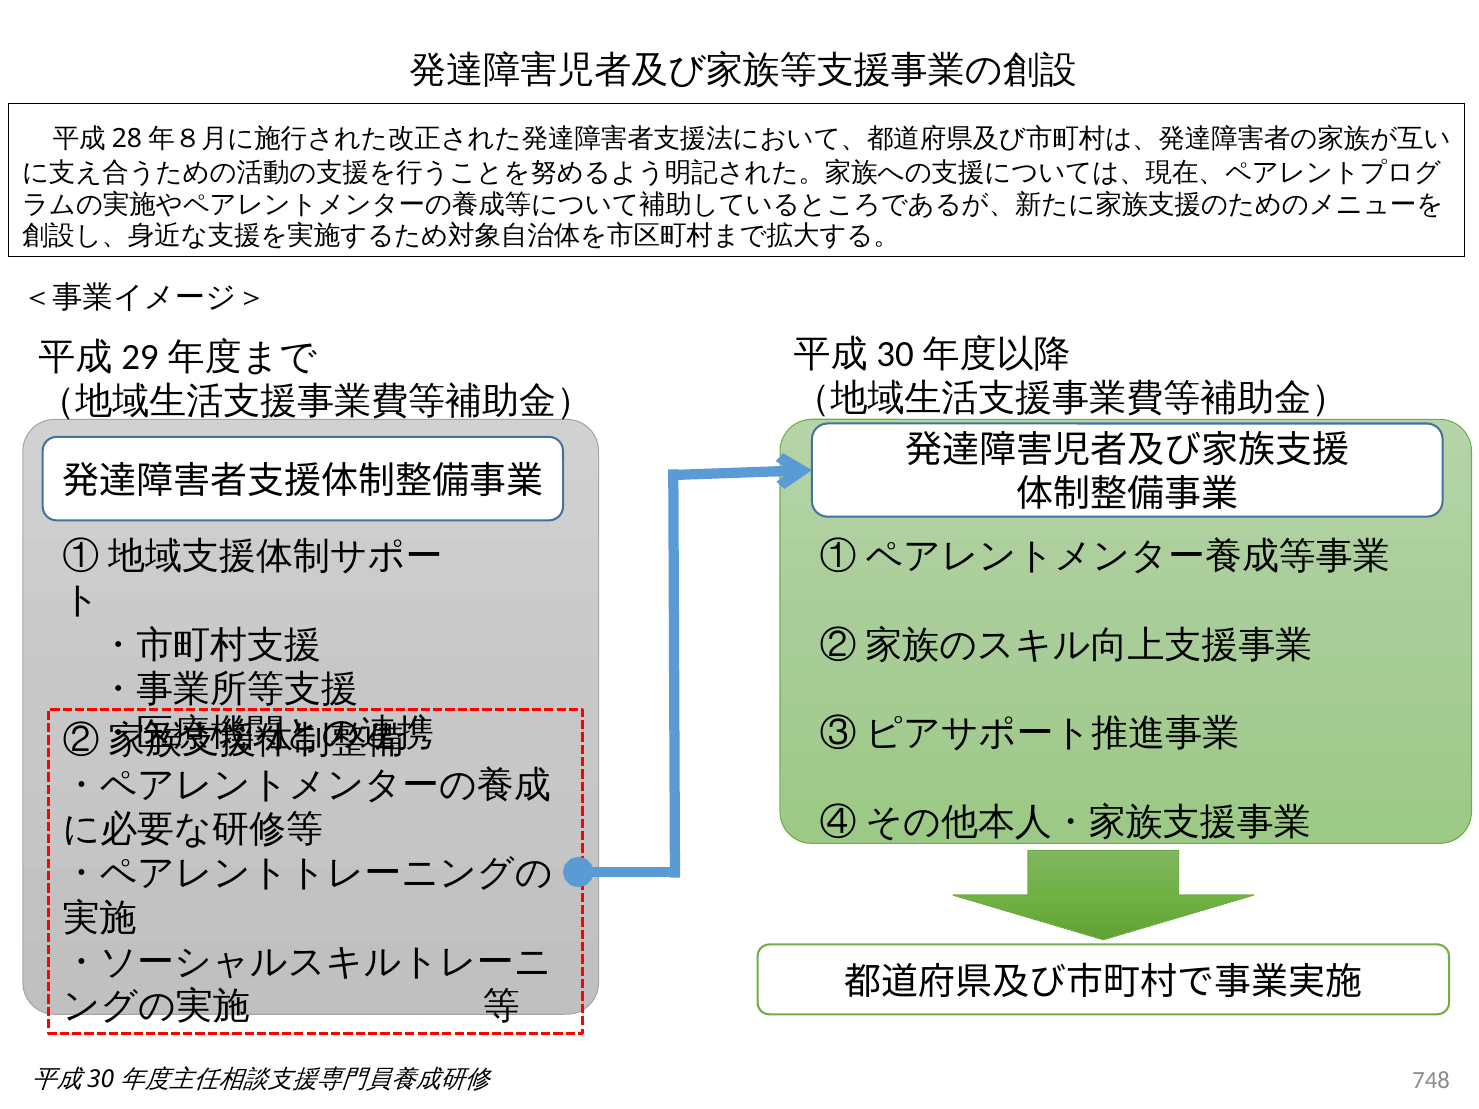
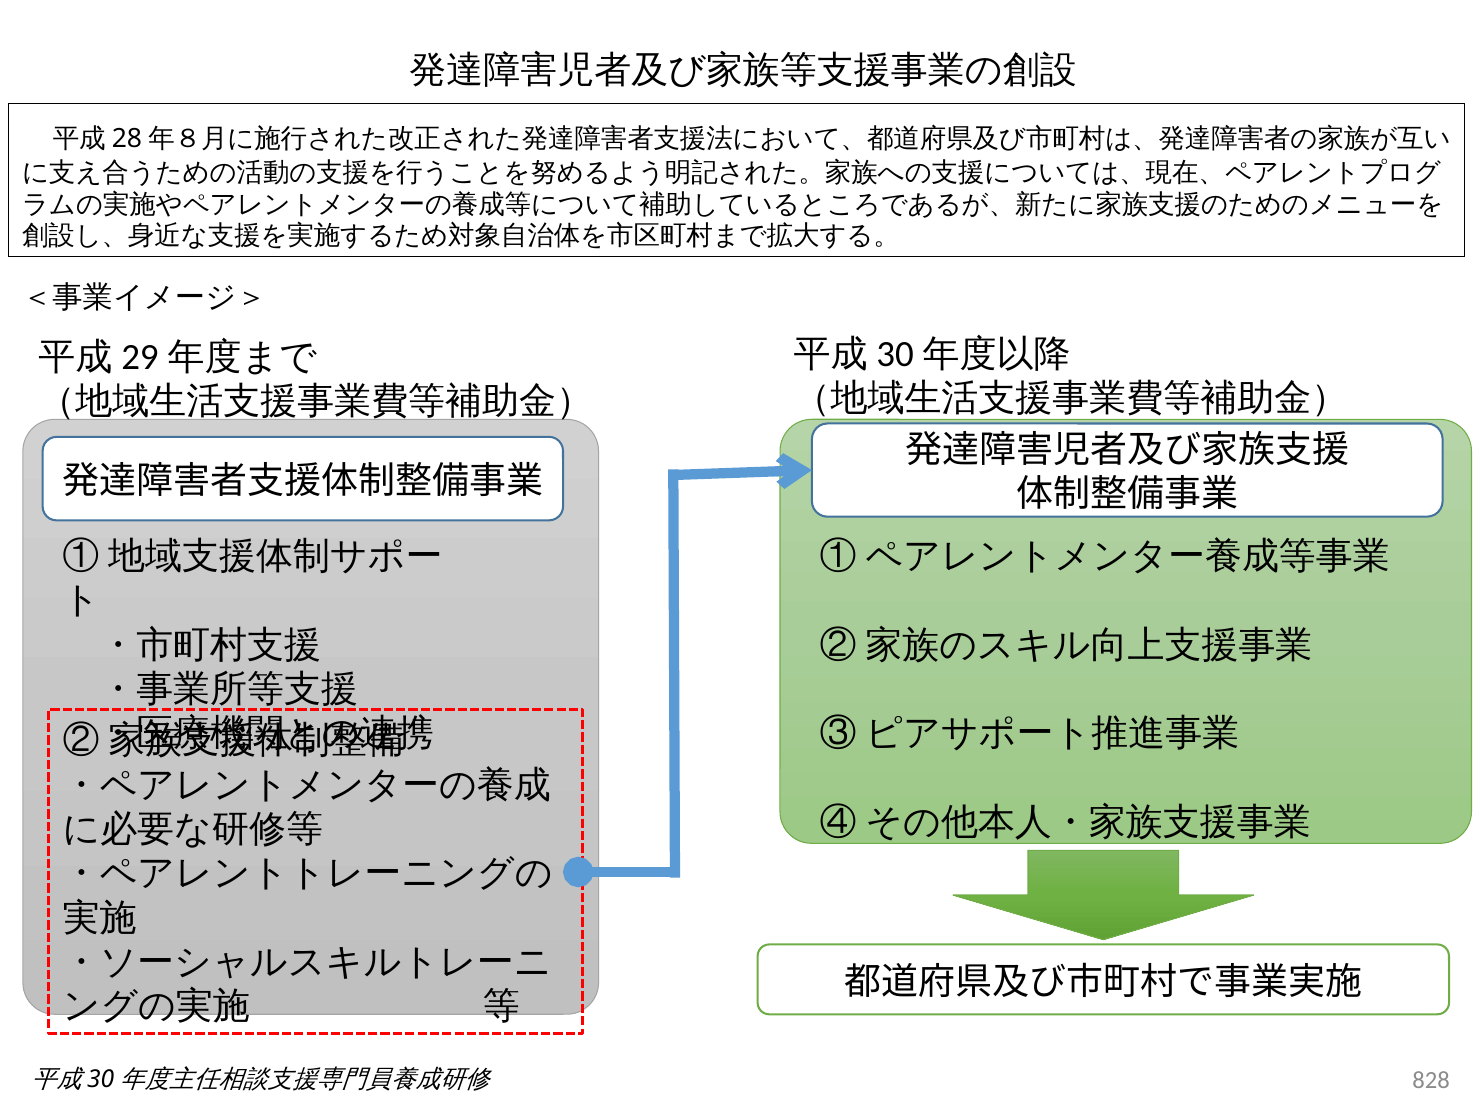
748: 748 -> 828 (1431, 1081)
